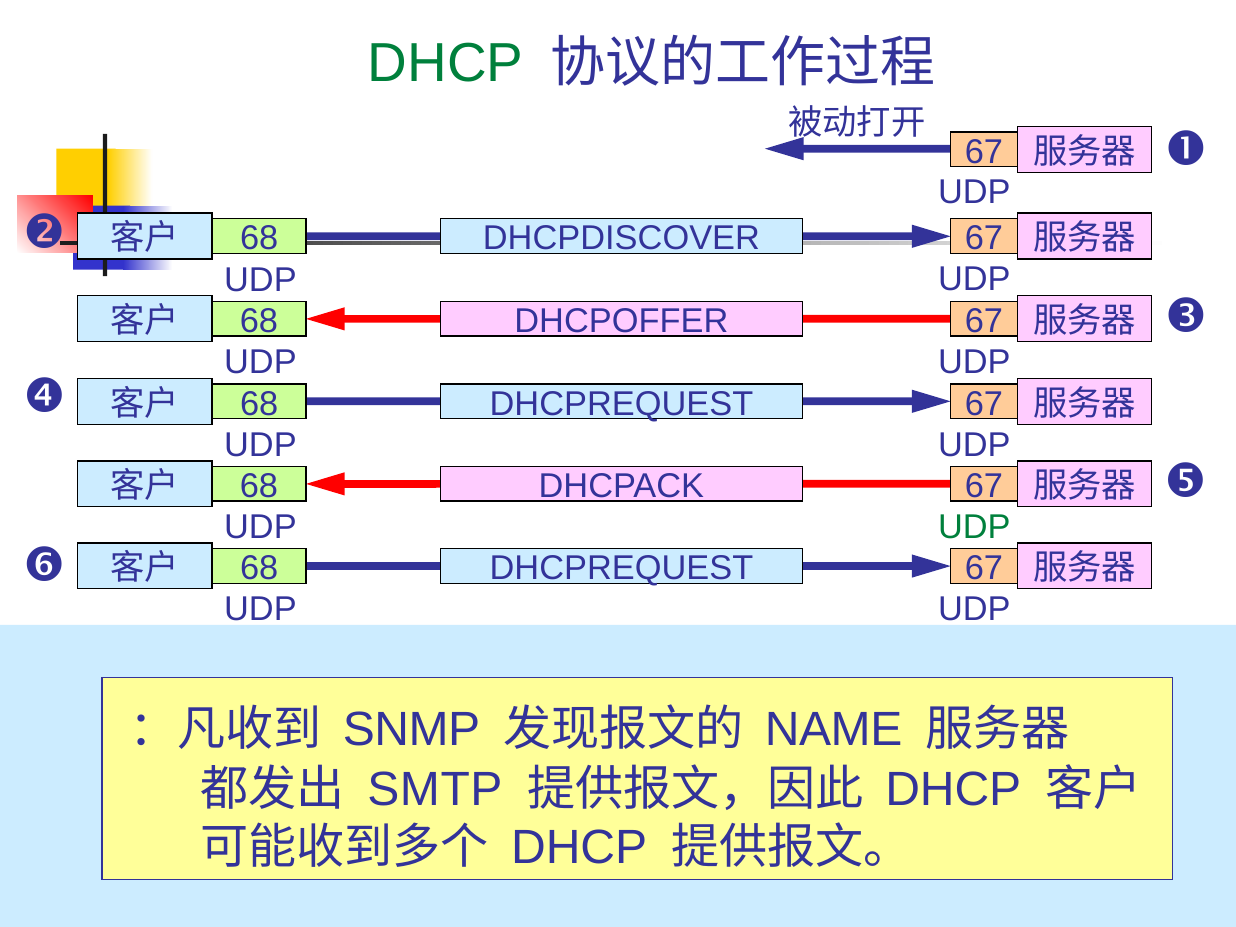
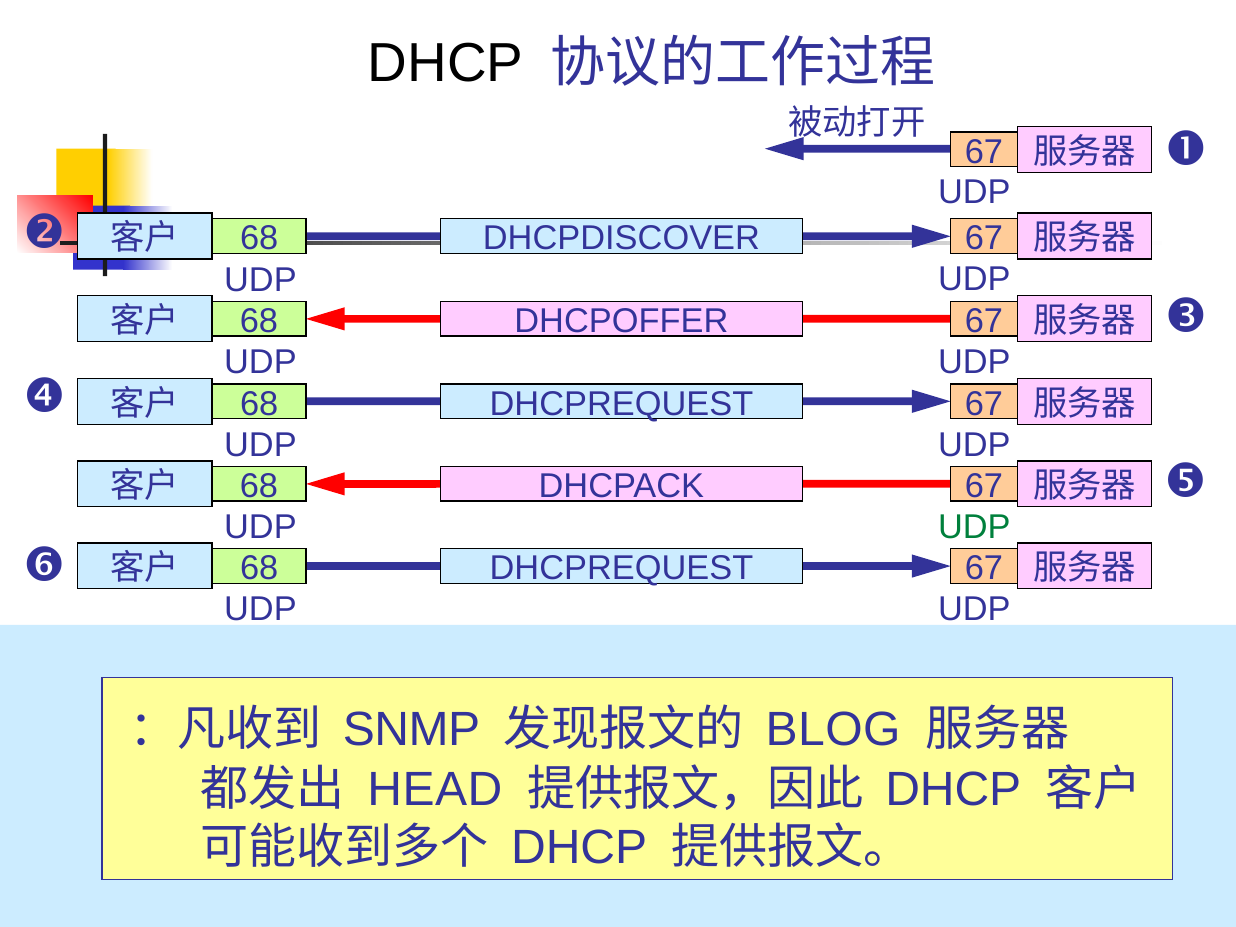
DHCP colour: green -> black (446, 63)
NAME: NAME -> BLOG (833, 730)
SMTP: SMTP -> HEAD (435, 790)
